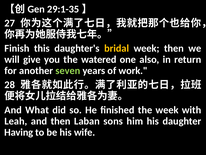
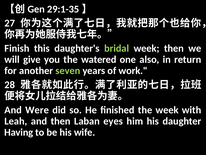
bridal colour: yellow -> light green (117, 48)
What: What -> Were (37, 110)
sons: sons -> eyes (113, 121)
